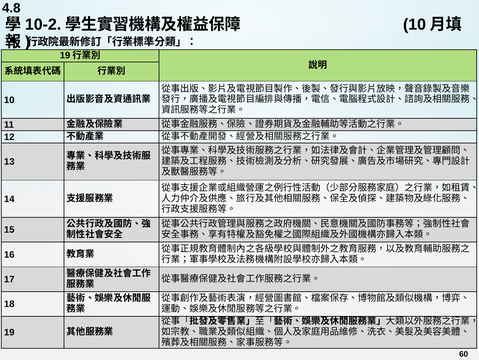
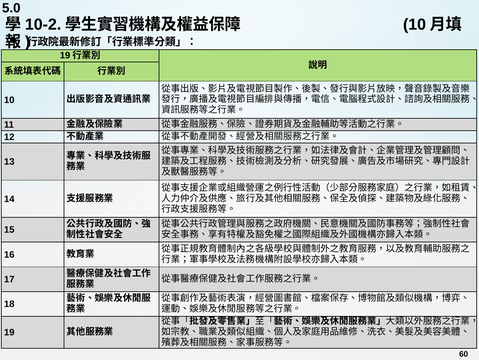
4.8: 4.8 -> 5.0 (11, 8)
